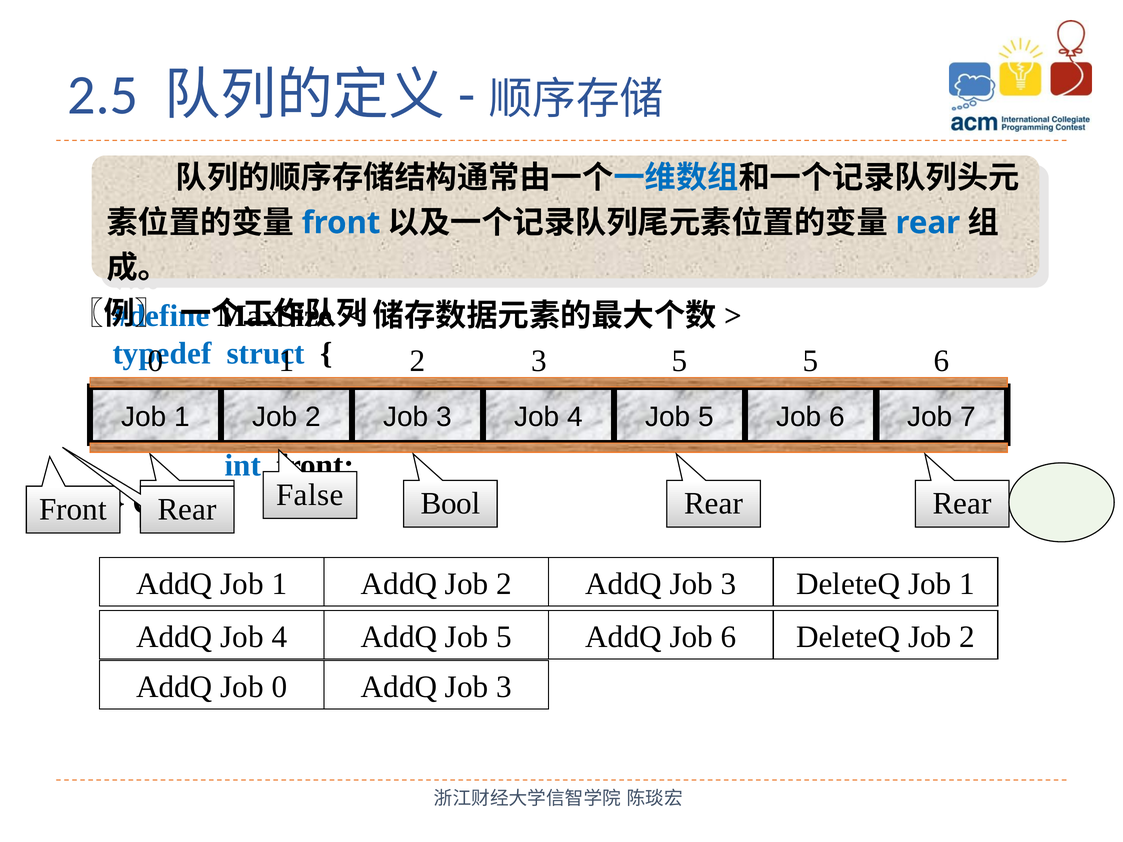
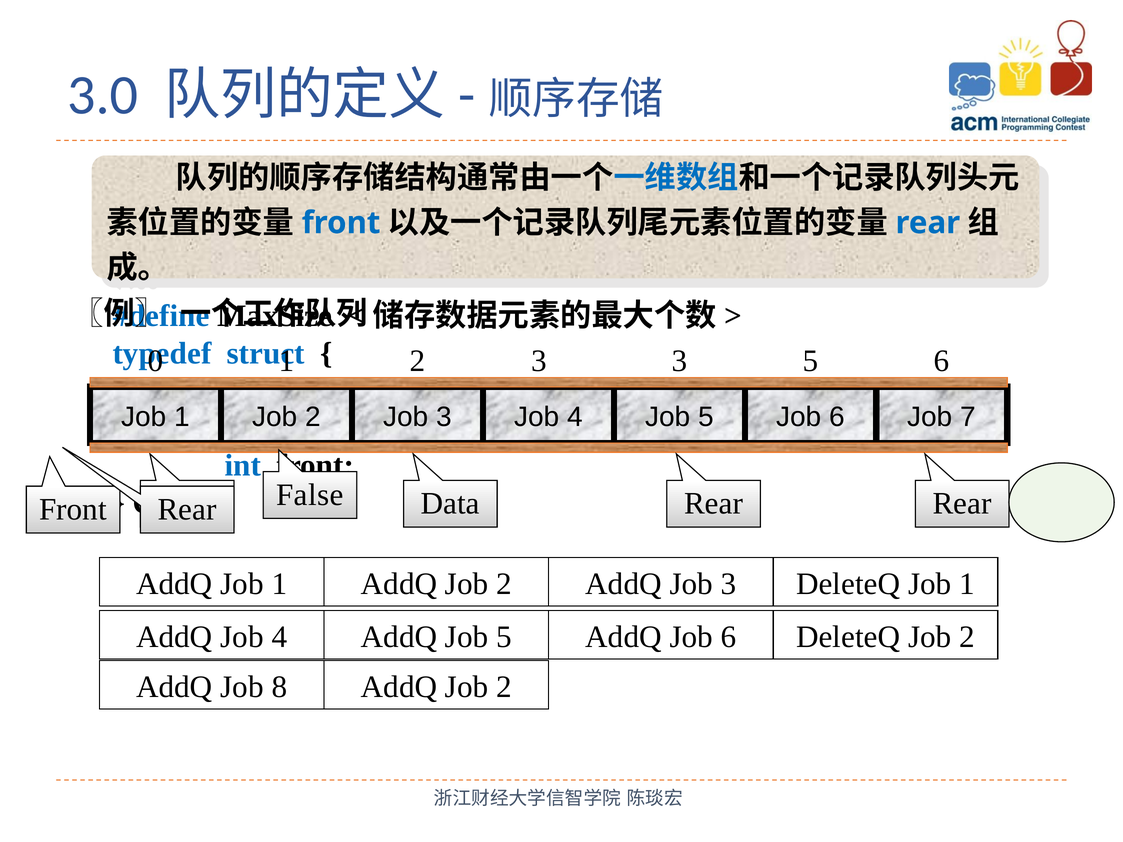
2.5: 2.5 -> 3.0 (103, 95)
3 5: 5 -> 3 (680, 361)
Bool: Bool -> Data (450, 504)
Job 0: 0 -> 8 (279, 687)
3: 3 -> 2 (504, 687)
